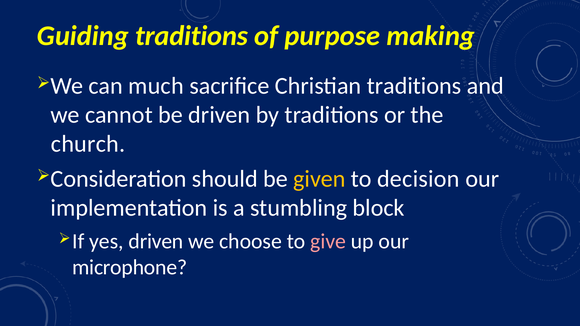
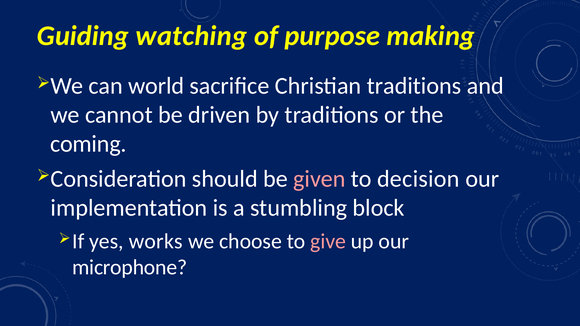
Guiding traditions: traditions -> watching (191, 36)
much: much -> world (156, 86)
church: church -> coming (88, 144)
given colour: yellow -> pink (319, 179)
yes driven: driven -> works (156, 241)
